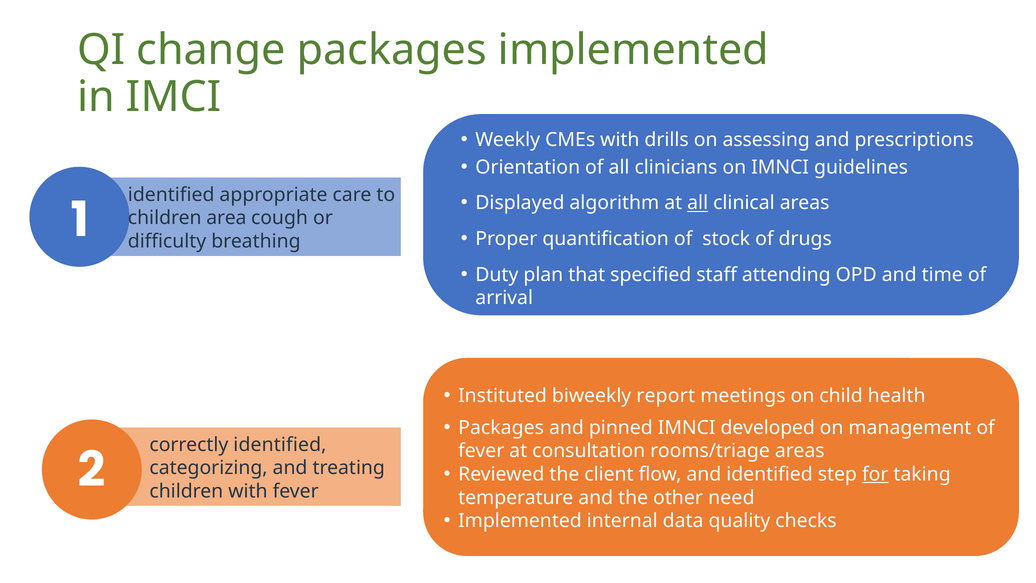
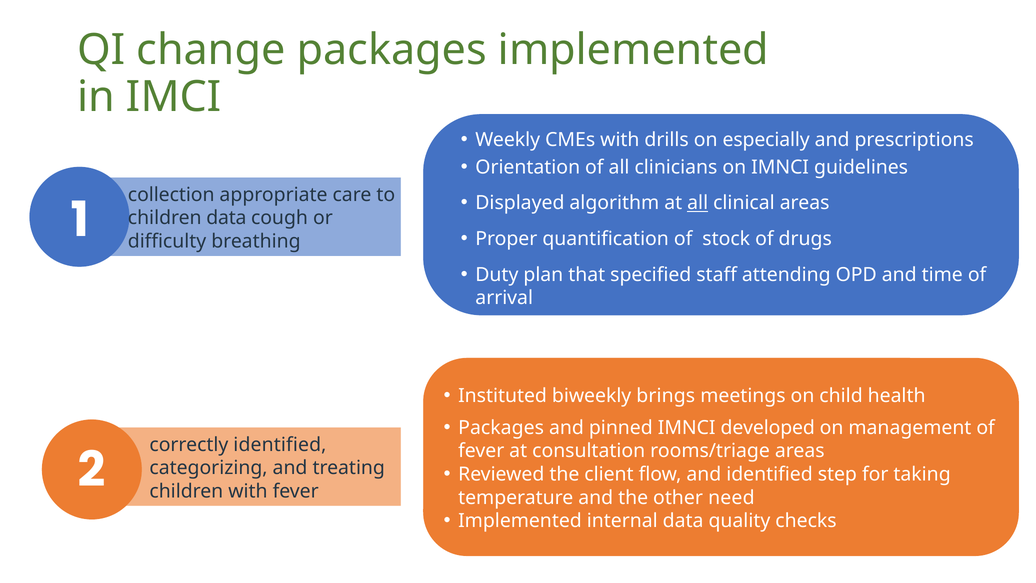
assessing: assessing -> especially (766, 140)
identified: identified -> collection (171, 195)
children area: area -> data (226, 218)
report: report -> brings (666, 396)
for underline: present -> none (875, 474)
